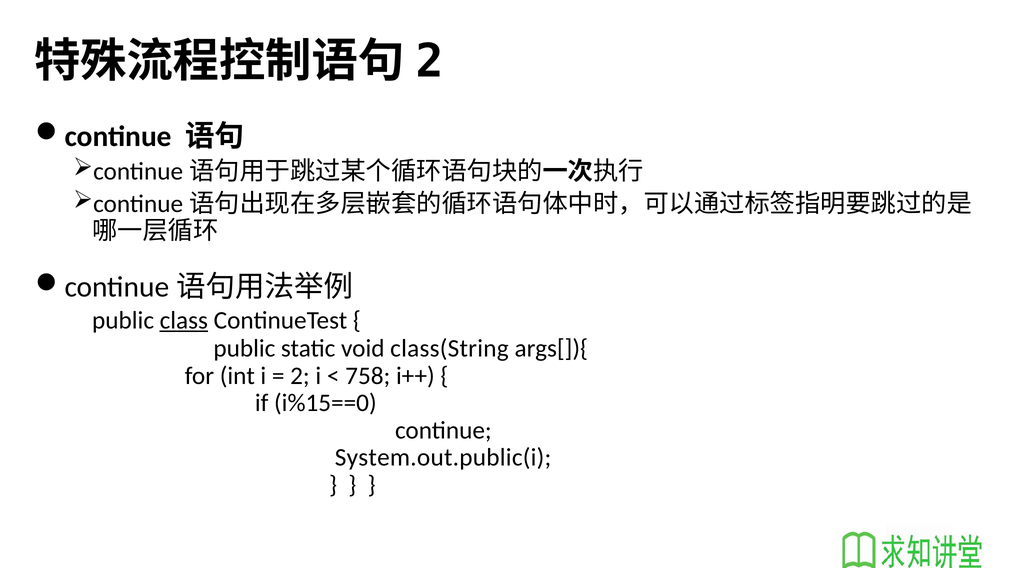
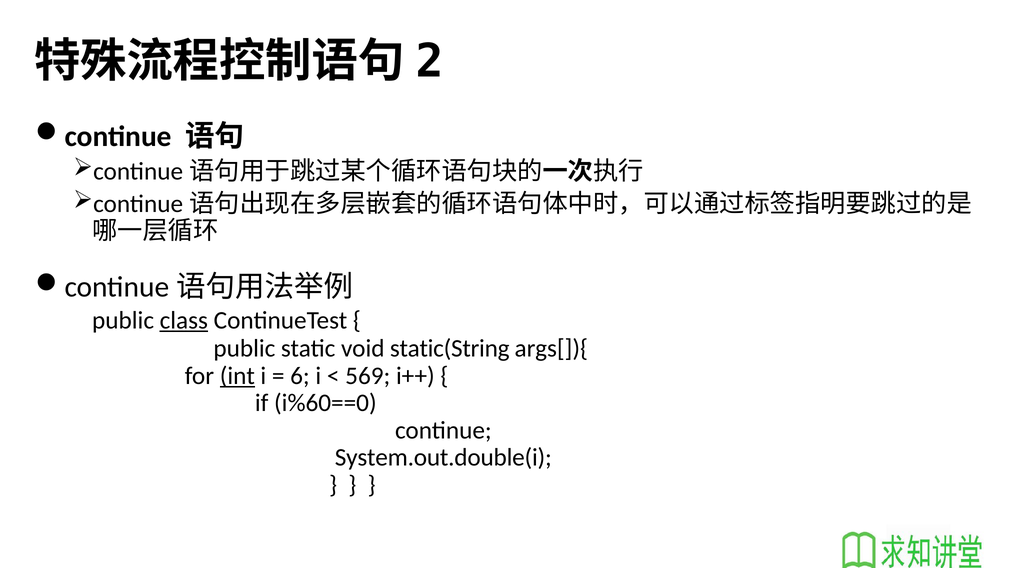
class(String: class(String -> static(String (450, 349)
int underline: none -> present (237, 376)
2: 2 -> 6 (300, 376)
758: 758 -> 569 (368, 376)
i%15==0: i%15==0 -> i%60==0 (325, 403)
System.out.public(i: System.out.public(i -> System.out.double(i (443, 458)
